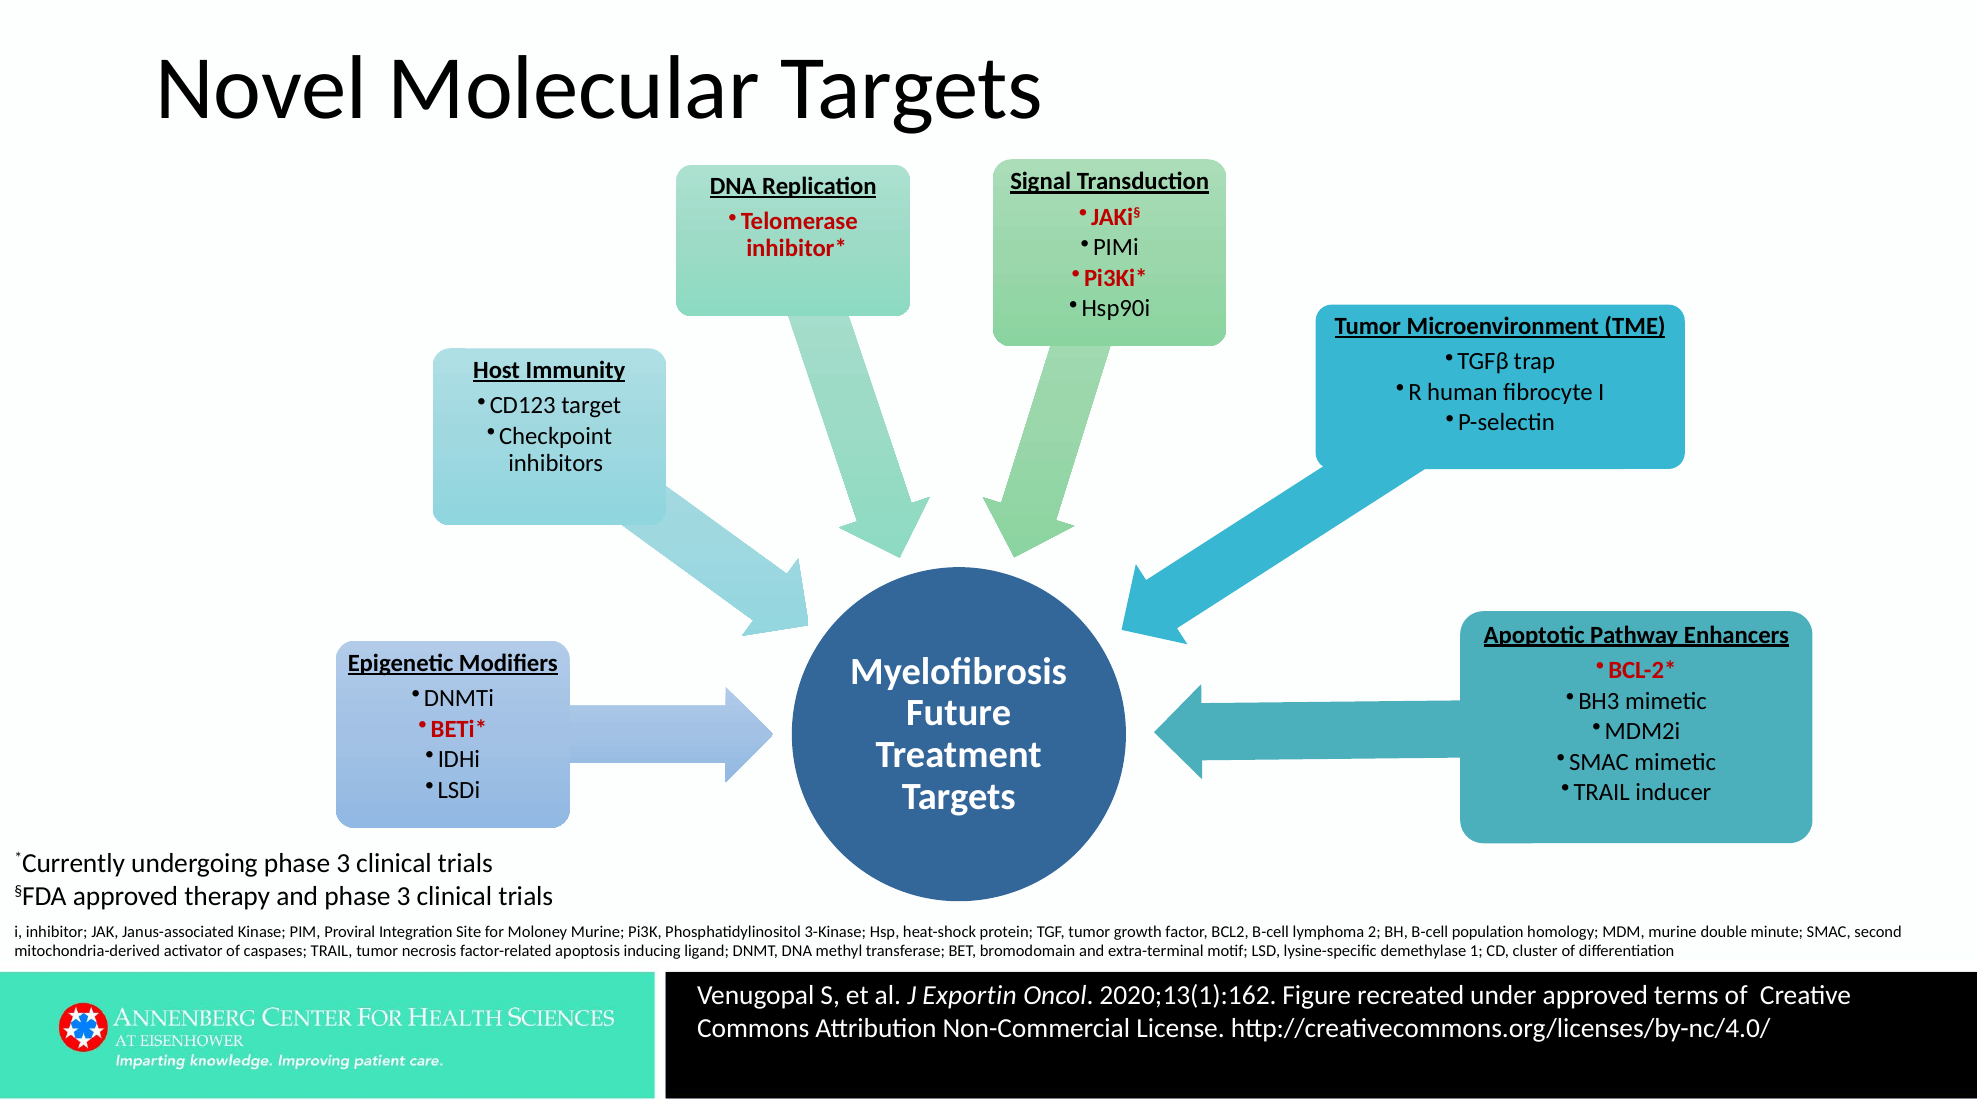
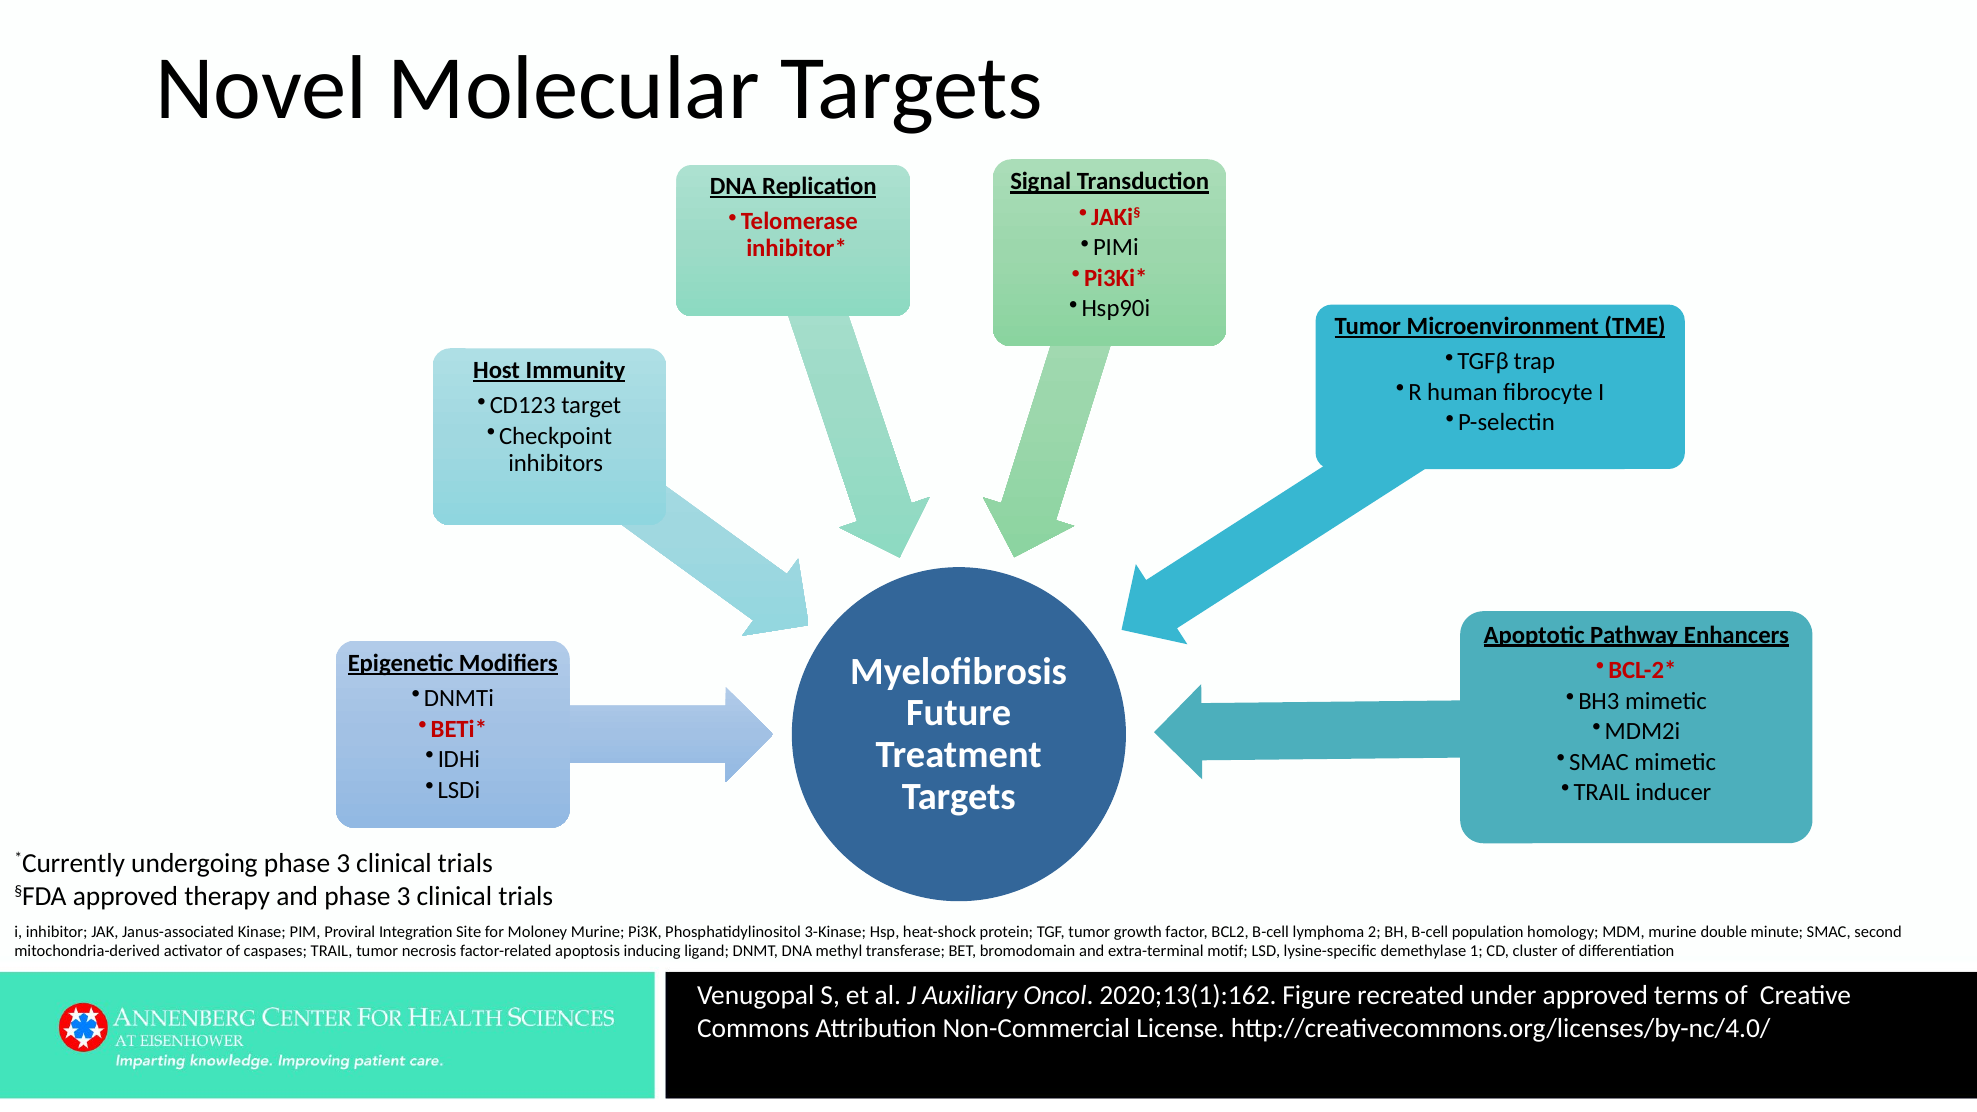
Exportin: Exportin -> Auxiliary (970, 996)
